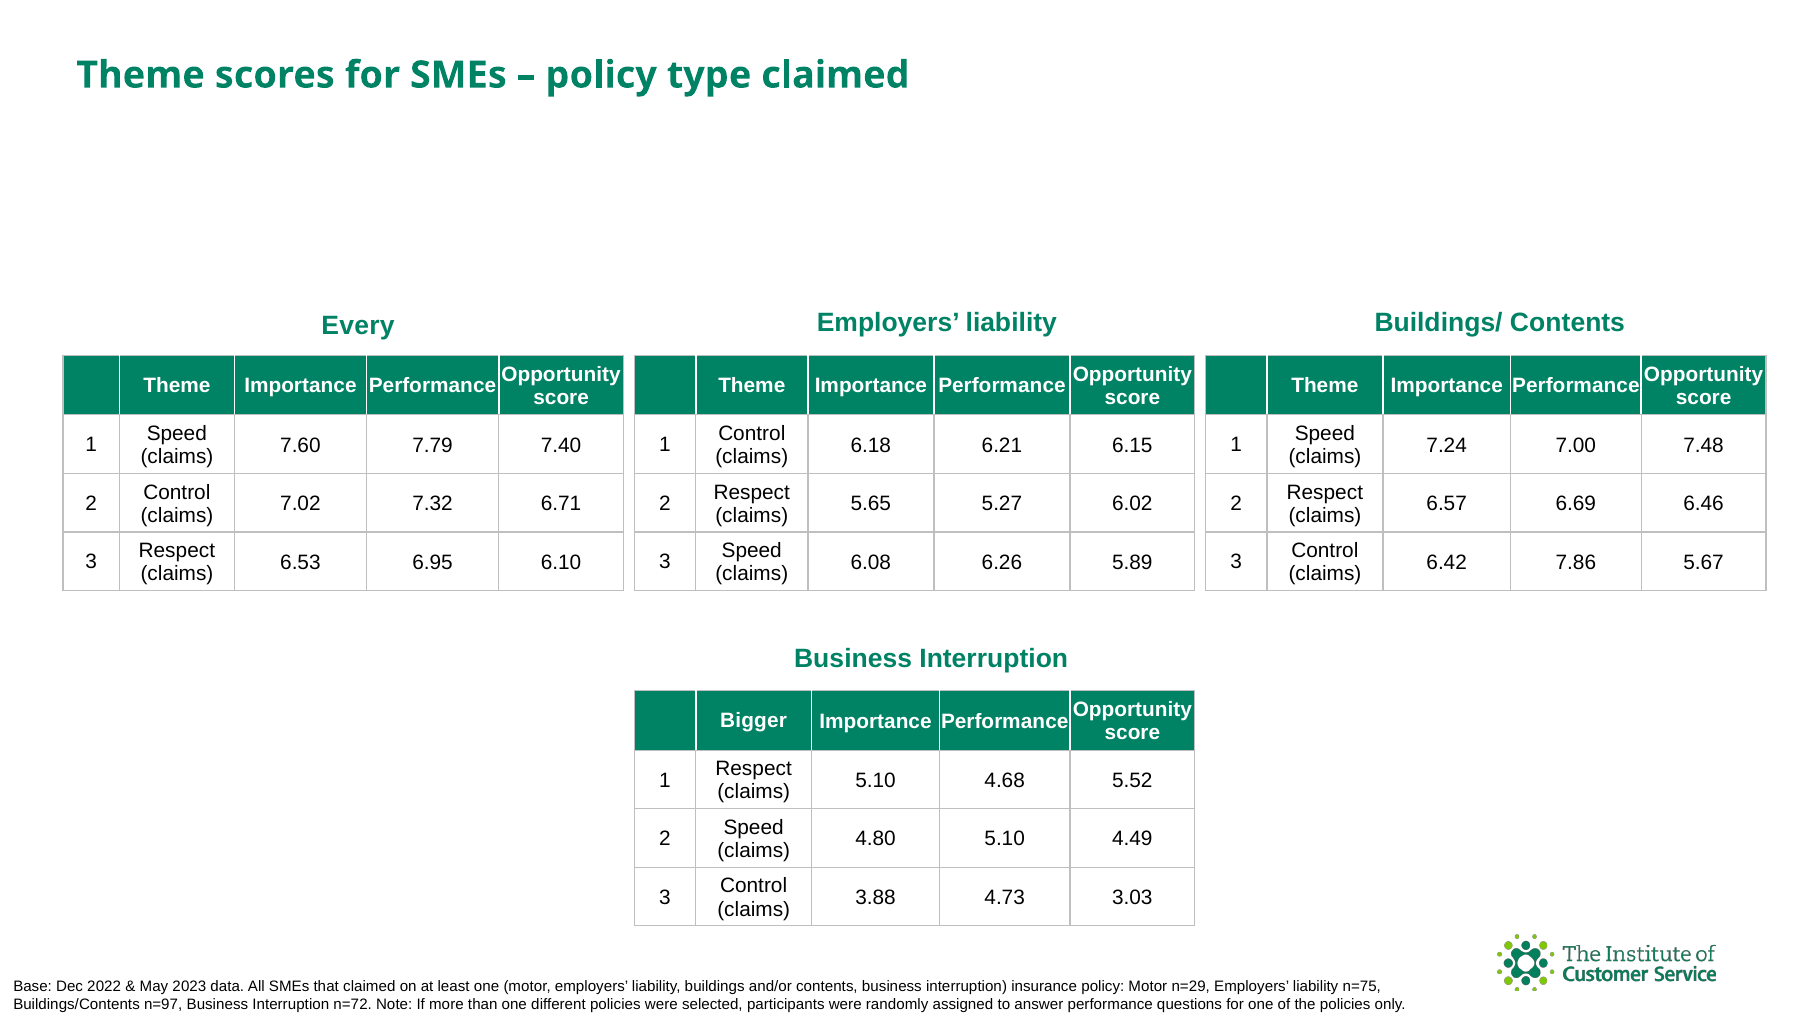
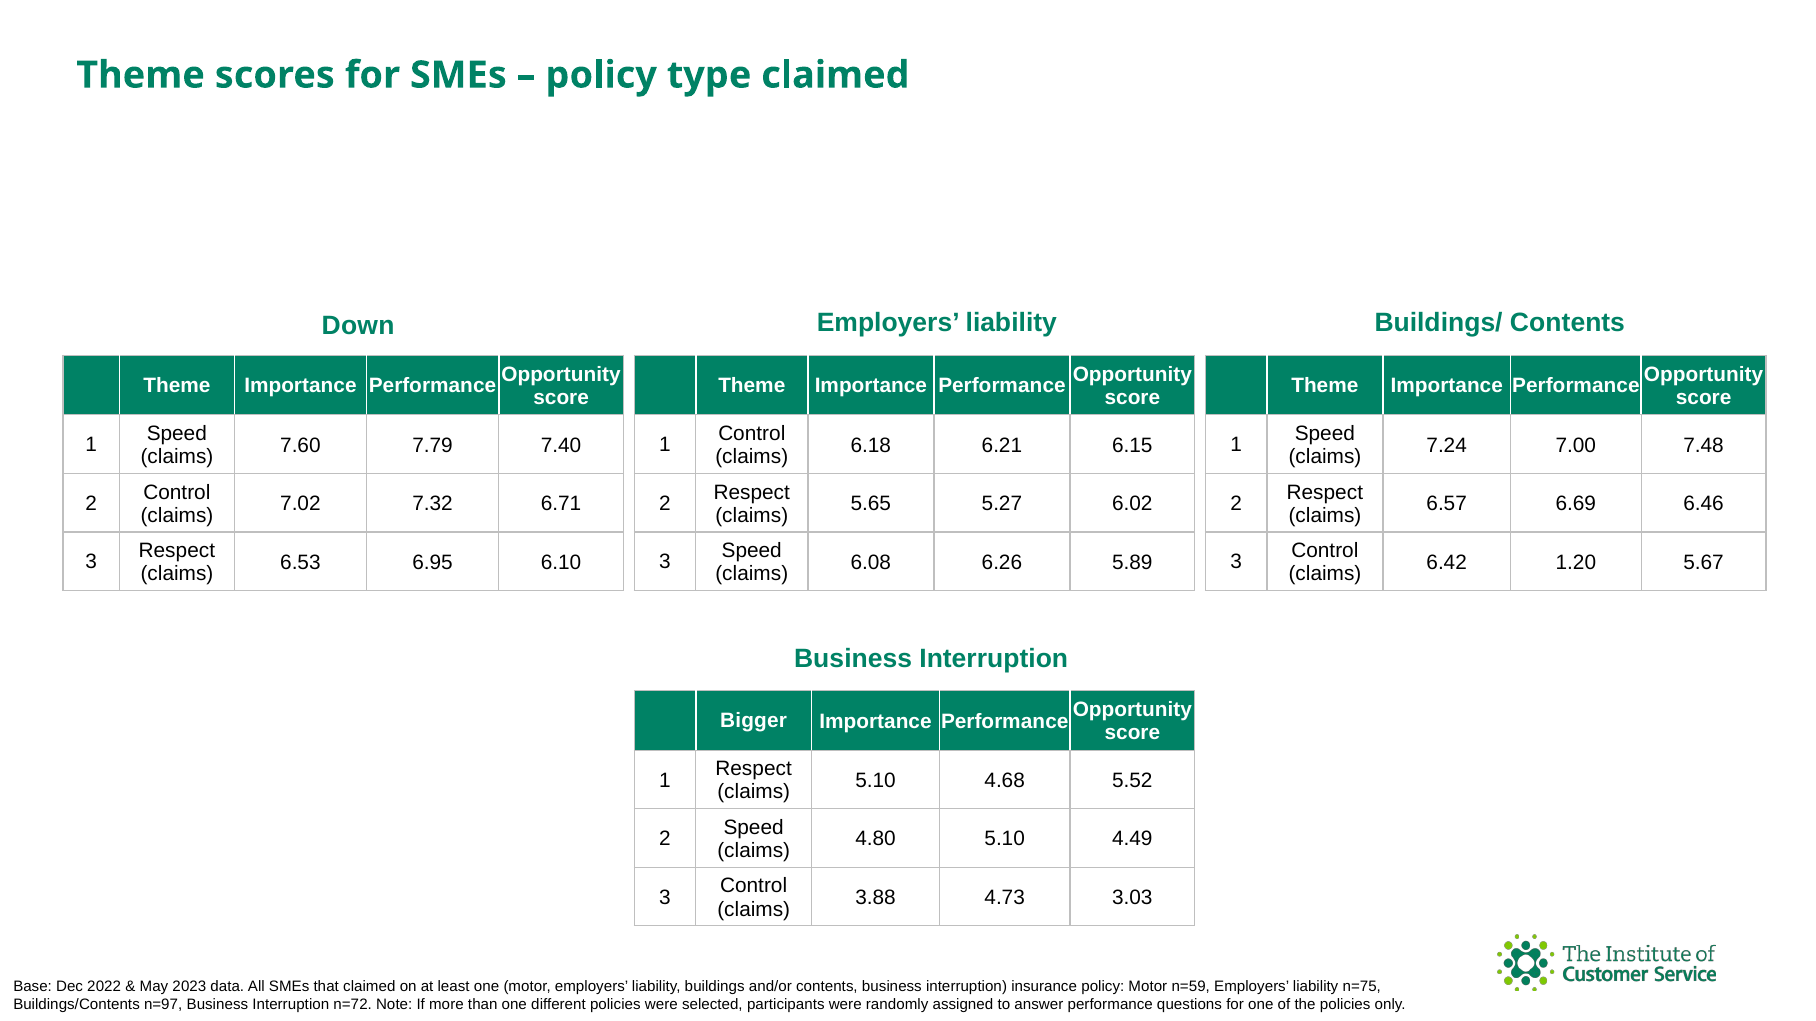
Every: Every -> Down (358, 326)
7.86: 7.86 -> 1.20 (1576, 563)
n=29: n=29 -> n=59 (1191, 987)
